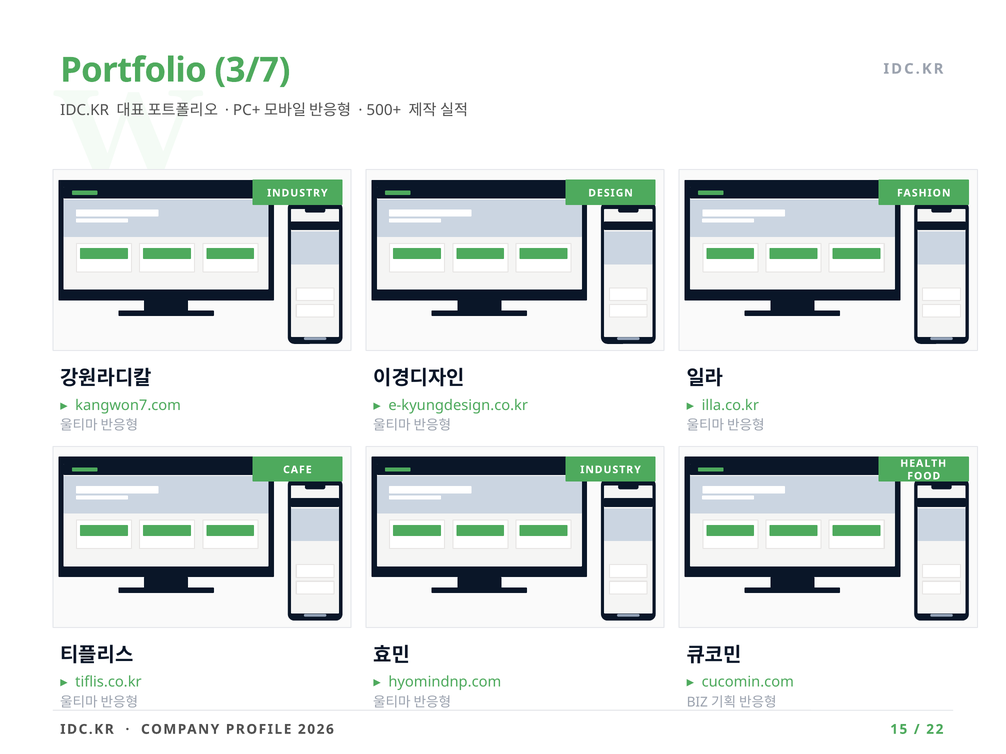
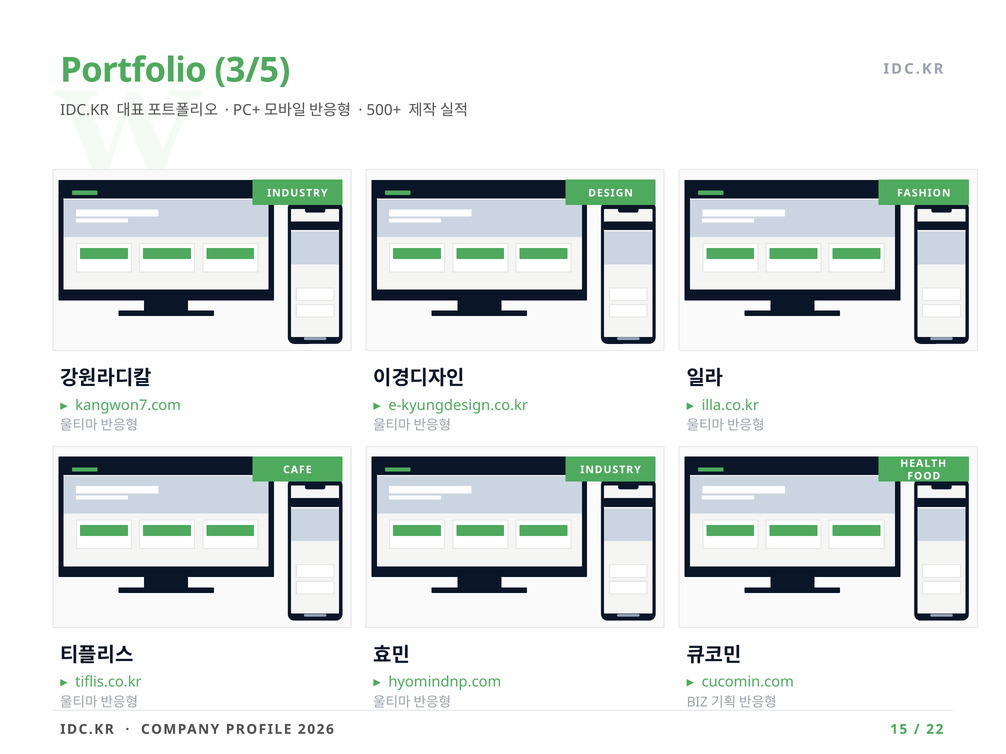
3/7: 3/7 -> 3/5 (252, 70)
